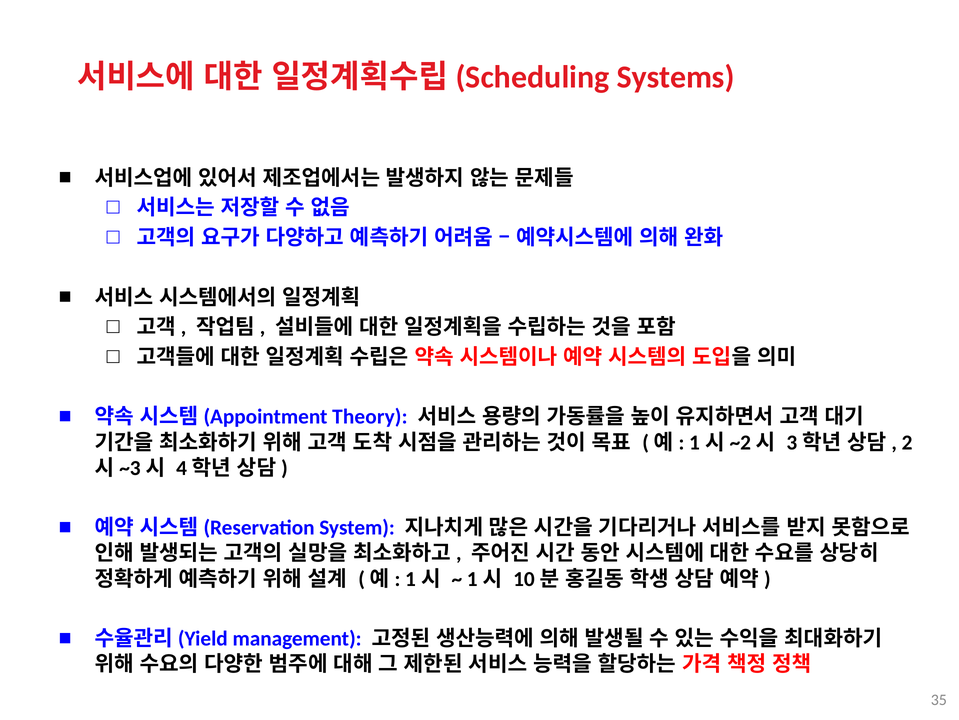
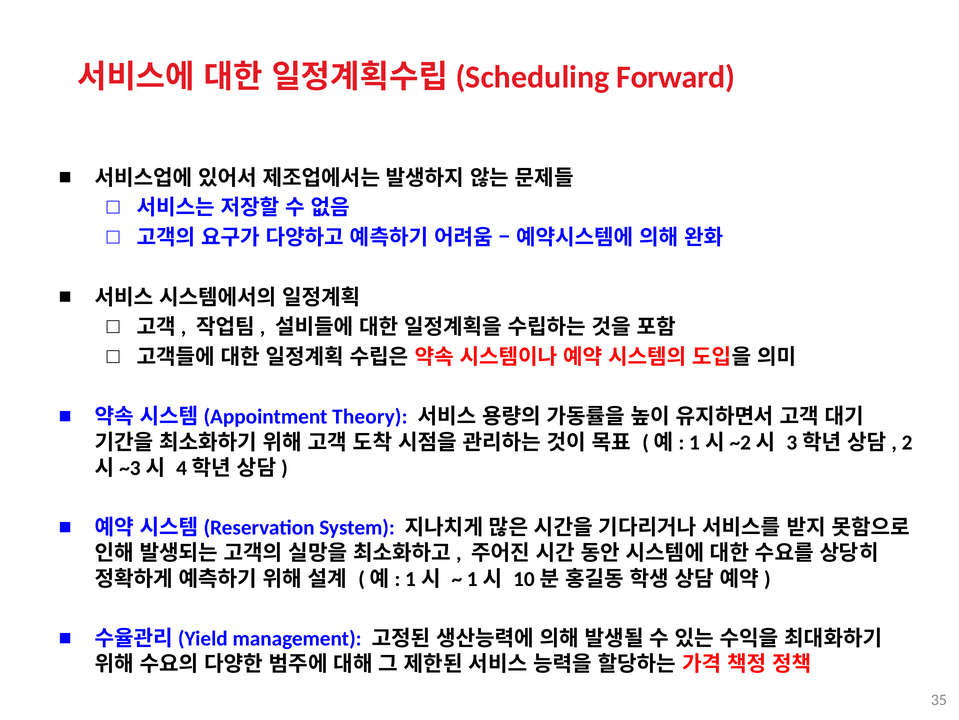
Systems: Systems -> Forward (676, 77)
